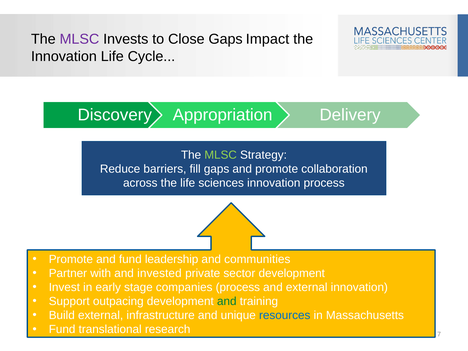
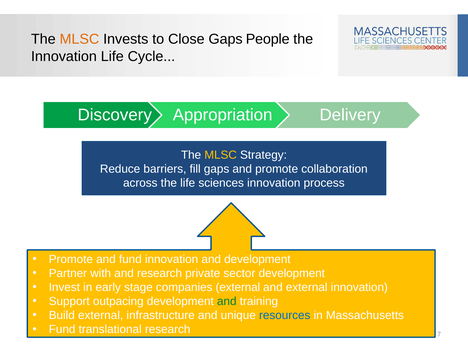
MLSC colour: purple -> orange (79, 39)
Impact: Impact -> People (268, 39)
MLSC colour: light green -> yellow (221, 155)
fund leadership: leadership -> innovation (172, 259)
and communities: communities -> development (257, 259)
and invested: invested -> research (160, 273)
companies process: process -> external (238, 287)
